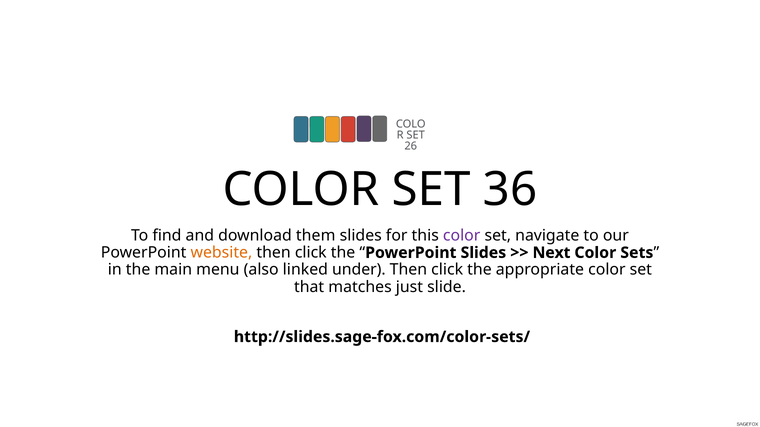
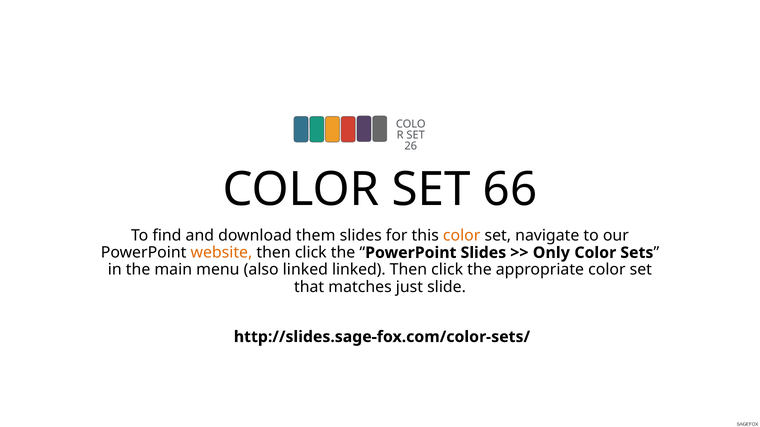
36: 36 -> 66 (510, 190)
color colour: purple -> orange (462, 236)
Next: Next -> Only (551, 253)
linked under: under -> linked (359, 270)
